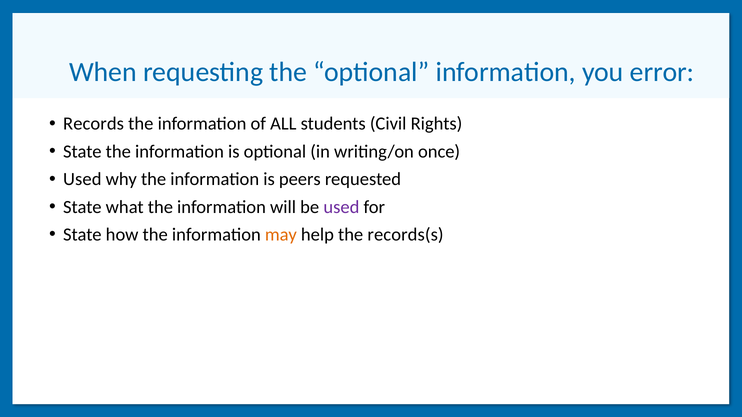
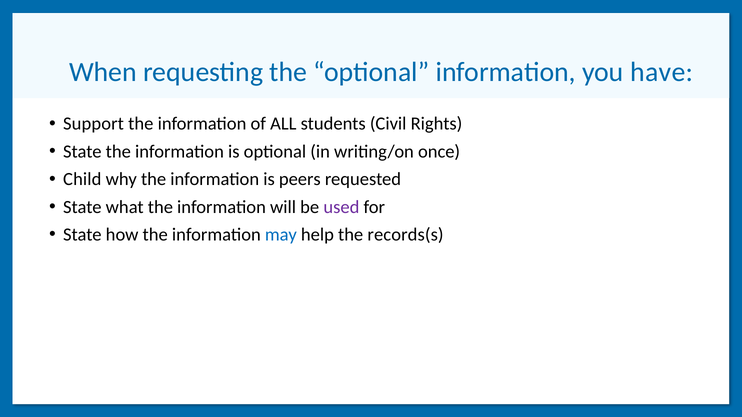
error: error -> have (662, 72)
Records: Records -> Support (94, 124)
Used: Used -> Child (82, 179)
may colour: orange -> blue (281, 235)
